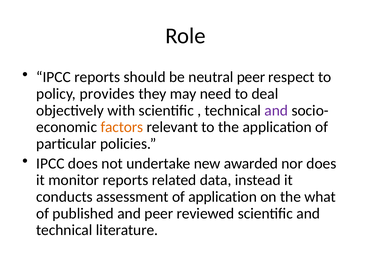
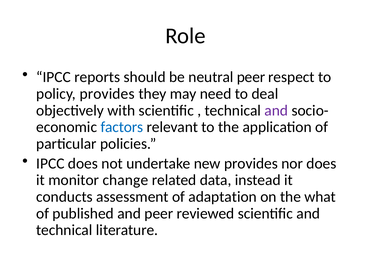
factors colour: orange -> blue (122, 127)
new awarded: awarded -> provides (251, 164)
monitor reports: reports -> change (125, 180)
of application: application -> adaptation (223, 197)
